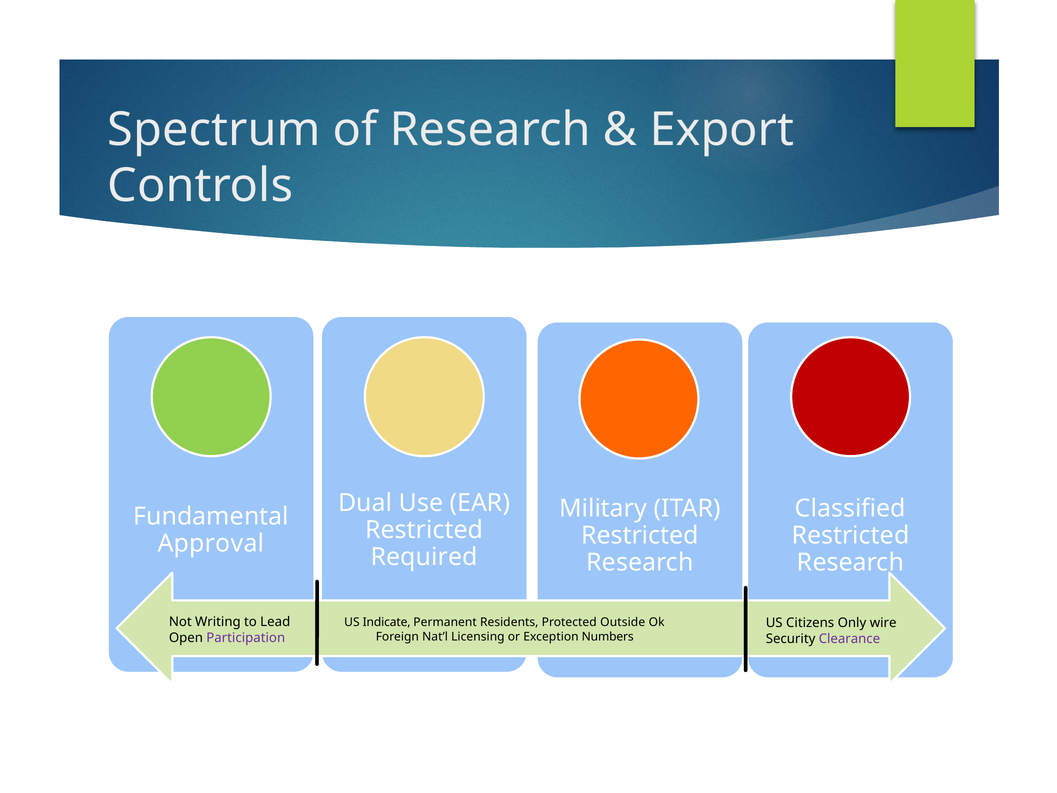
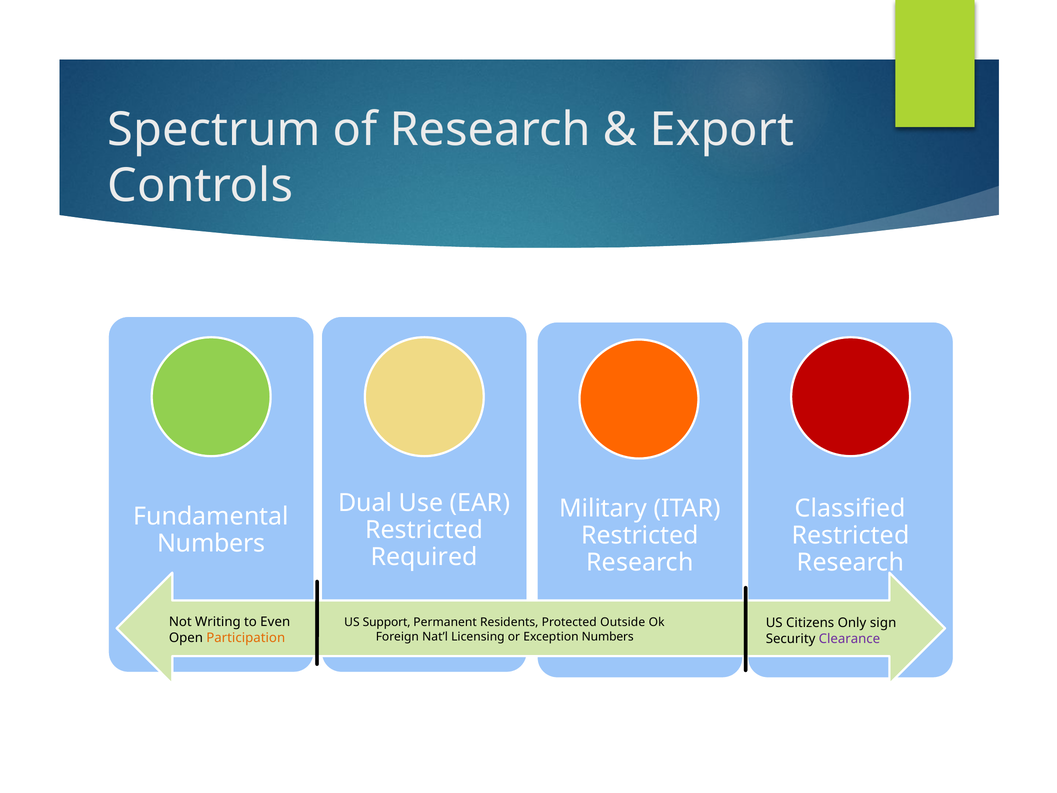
Approval: Approval -> Numbers (211, 543)
Lead: Lead -> Even (275, 622)
Indicate: Indicate -> Support (387, 622)
wire: wire -> sign (883, 623)
Participation colour: purple -> orange (246, 637)
